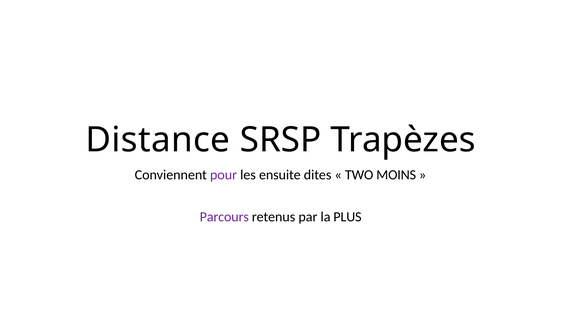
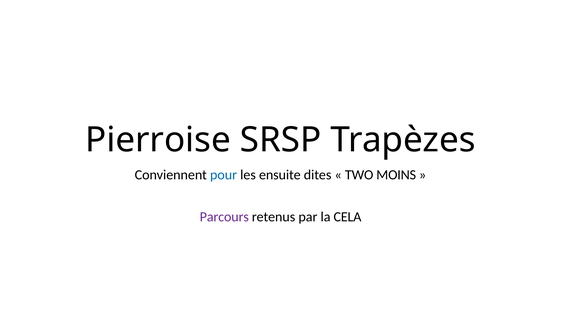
Distance: Distance -> Pierroise (158, 140)
pour colour: purple -> blue (224, 175)
PLUS: PLUS -> CELA (347, 217)
